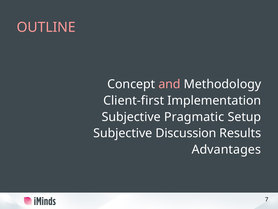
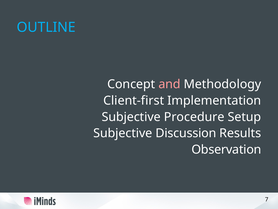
OUTLINE colour: pink -> light blue (46, 27)
Pragmatic: Pragmatic -> Procedure (194, 117)
Advantages: Advantages -> Observation (226, 149)
